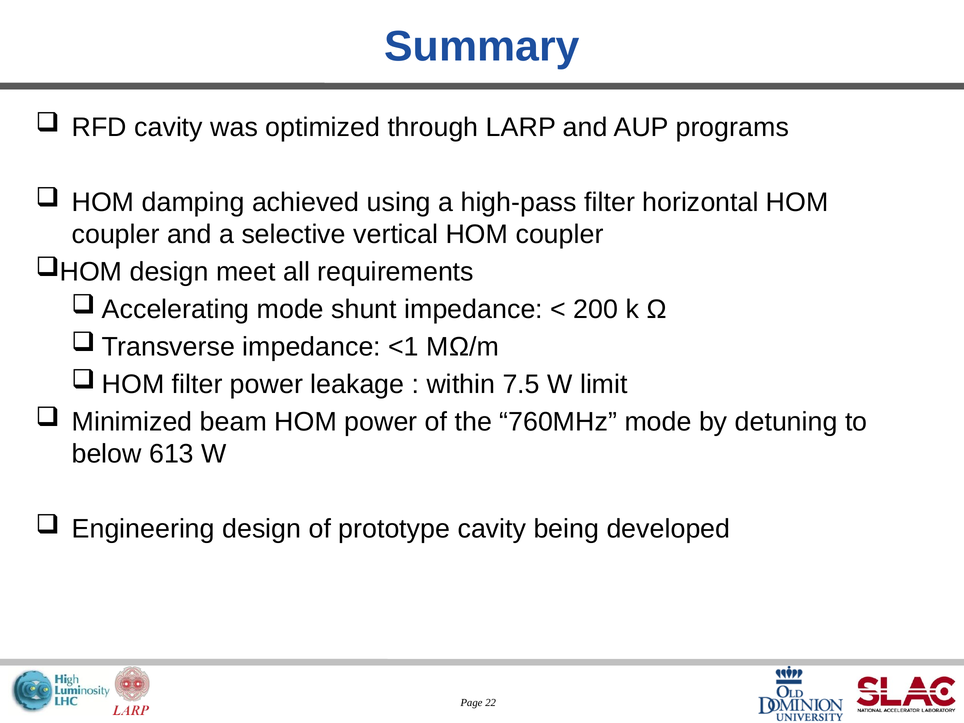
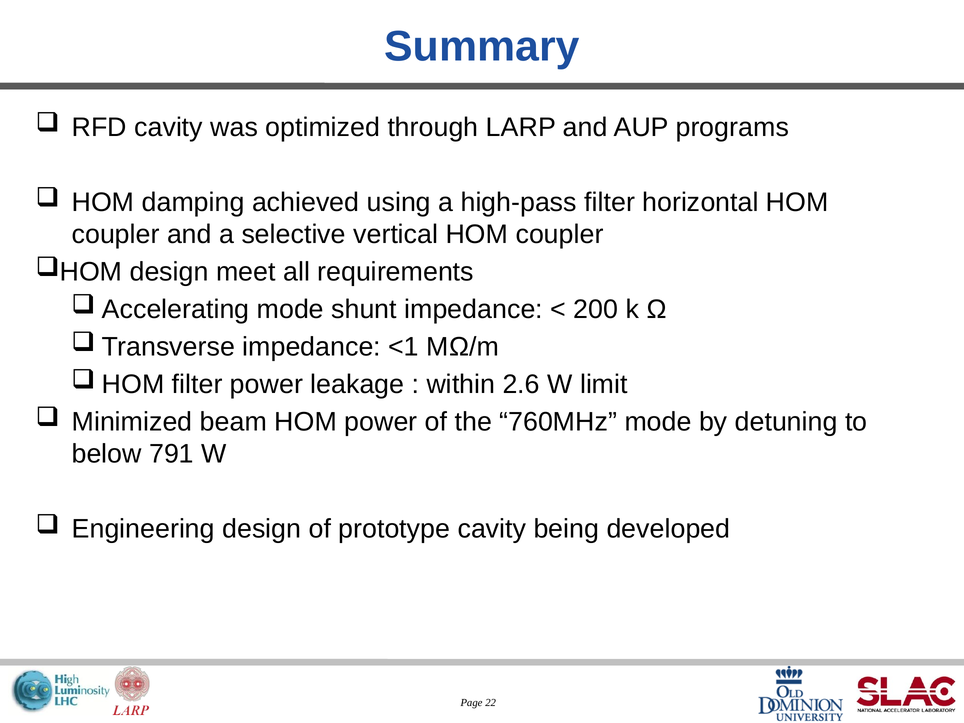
7.5: 7.5 -> 2.6 (521, 384)
613: 613 -> 791 (172, 454)
